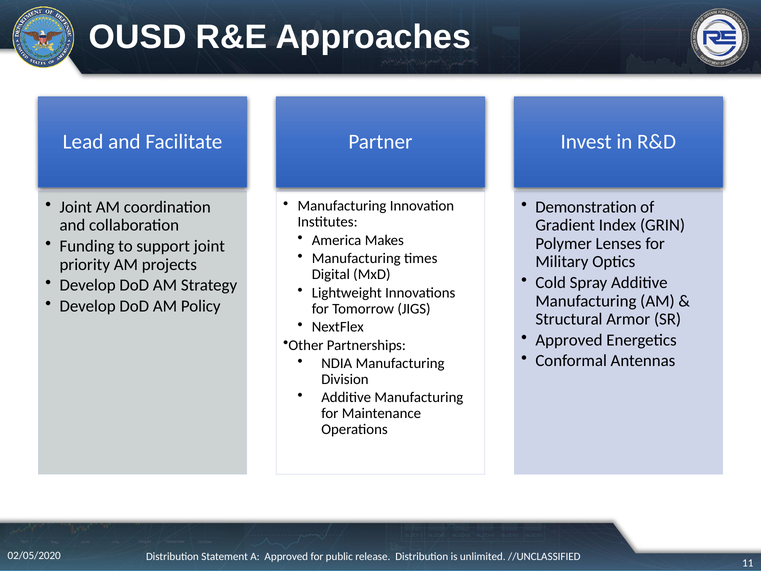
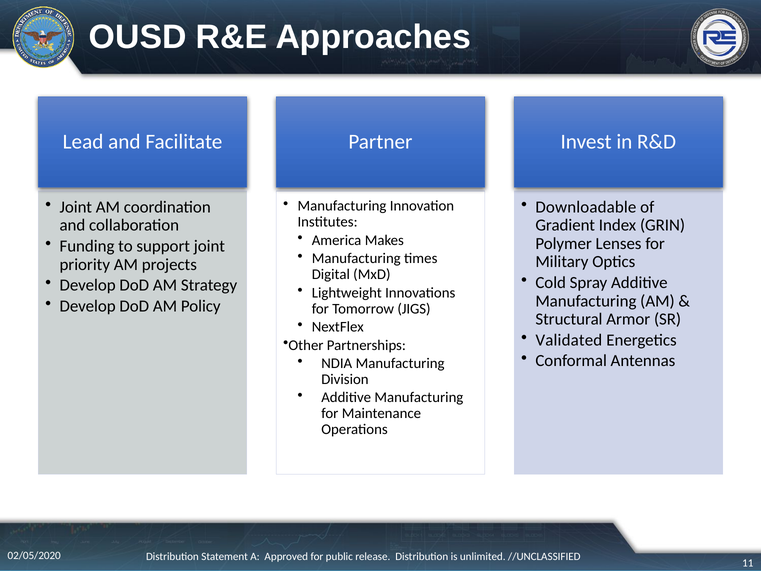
Demonstration: Demonstration -> Downloadable (586, 207)
Approved: Approved -> Validated (569, 340)
